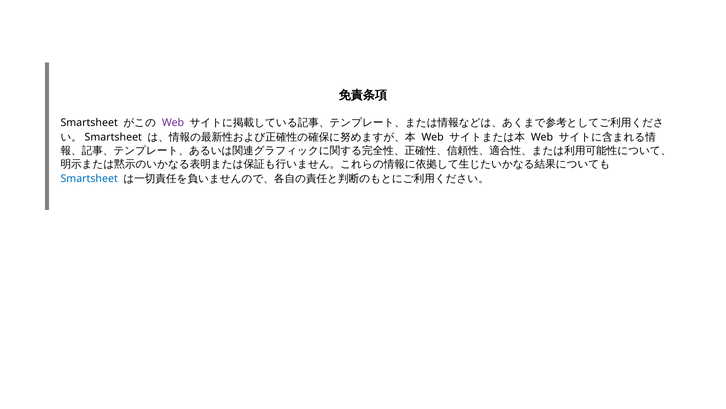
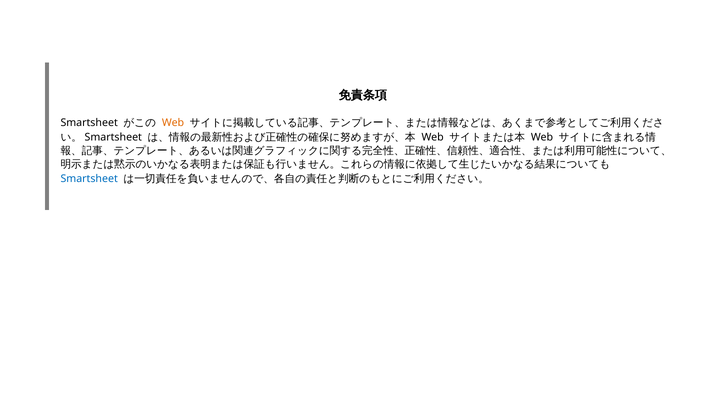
Web colour: purple -> orange (173, 122)
